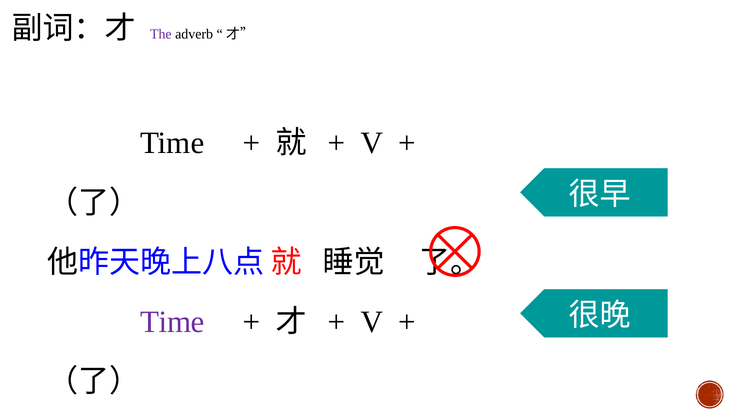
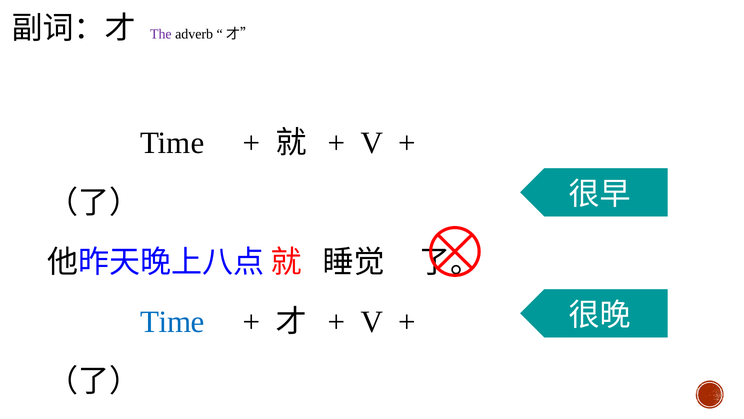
Time colour: purple -> blue (172, 322)
